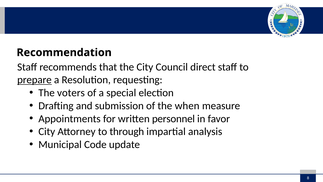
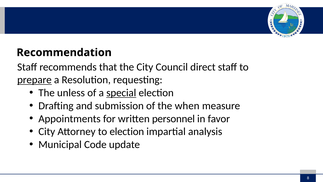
voters: voters -> unless (71, 93)
special underline: none -> present (121, 93)
to through: through -> election (127, 131)
